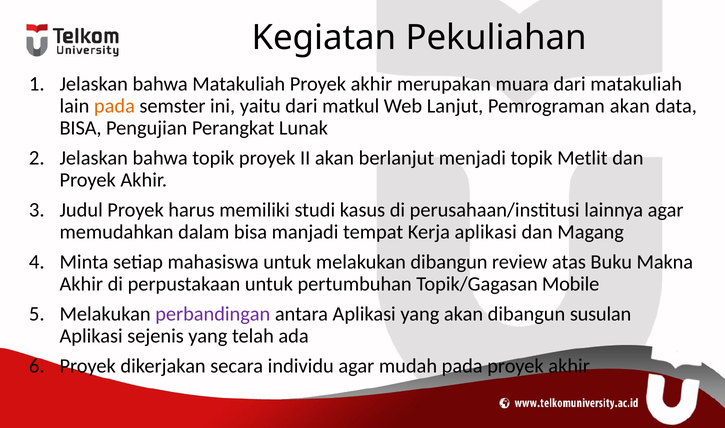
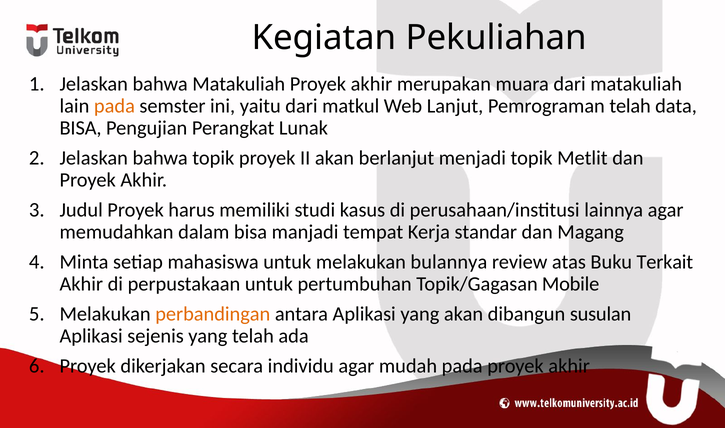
Pemrograman akan: akan -> telah (630, 106)
Kerja aplikasi: aplikasi -> standar (486, 232)
melakukan dibangun: dibangun -> bulannya (449, 262)
Makna: Makna -> Terkait (665, 262)
perbandingan colour: purple -> orange (213, 314)
